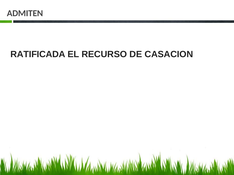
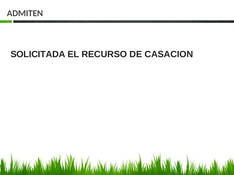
RATIFICADA: RATIFICADA -> SOLICITADA (38, 54)
